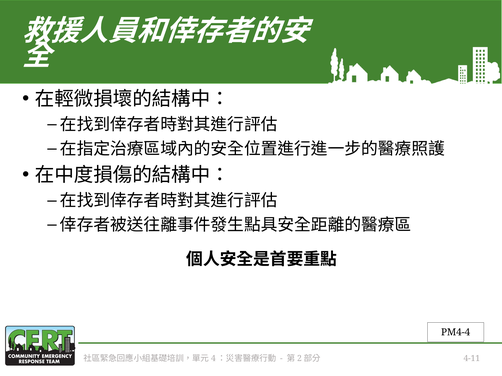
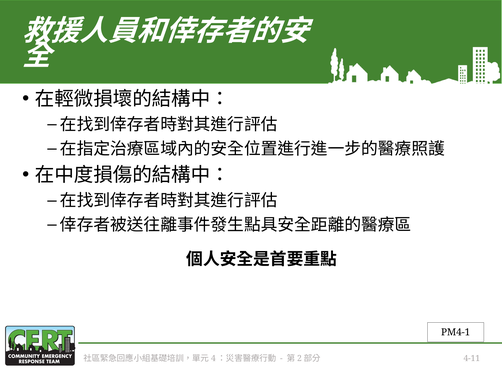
PM4-4: PM4-4 -> PM4-1 (456, 333)
